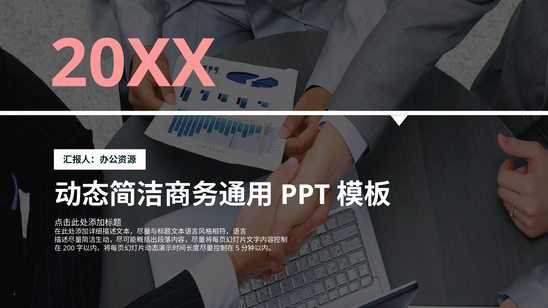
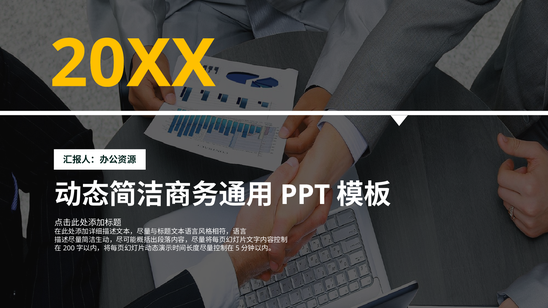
20XX colour: pink -> yellow (133, 64)
